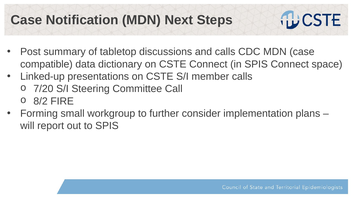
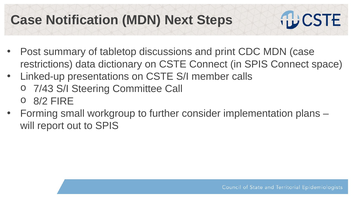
and calls: calls -> print (225, 52)
compatible: compatible -> restrictions (46, 64)
7/20: 7/20 -> 7/43 (43, 89)
